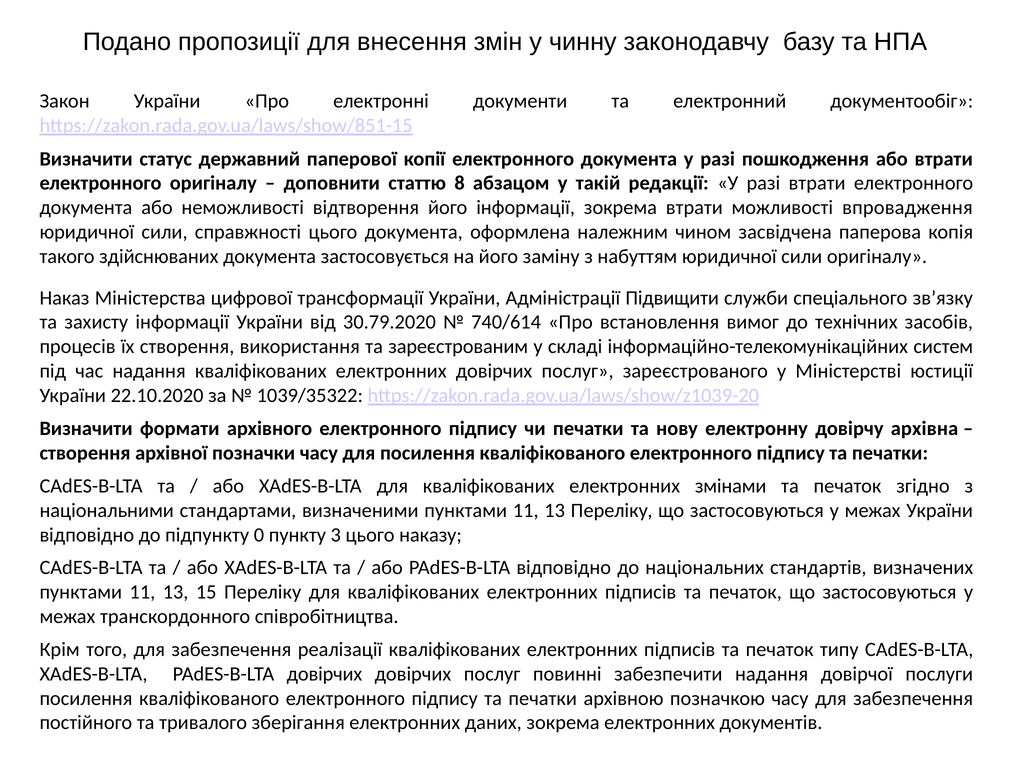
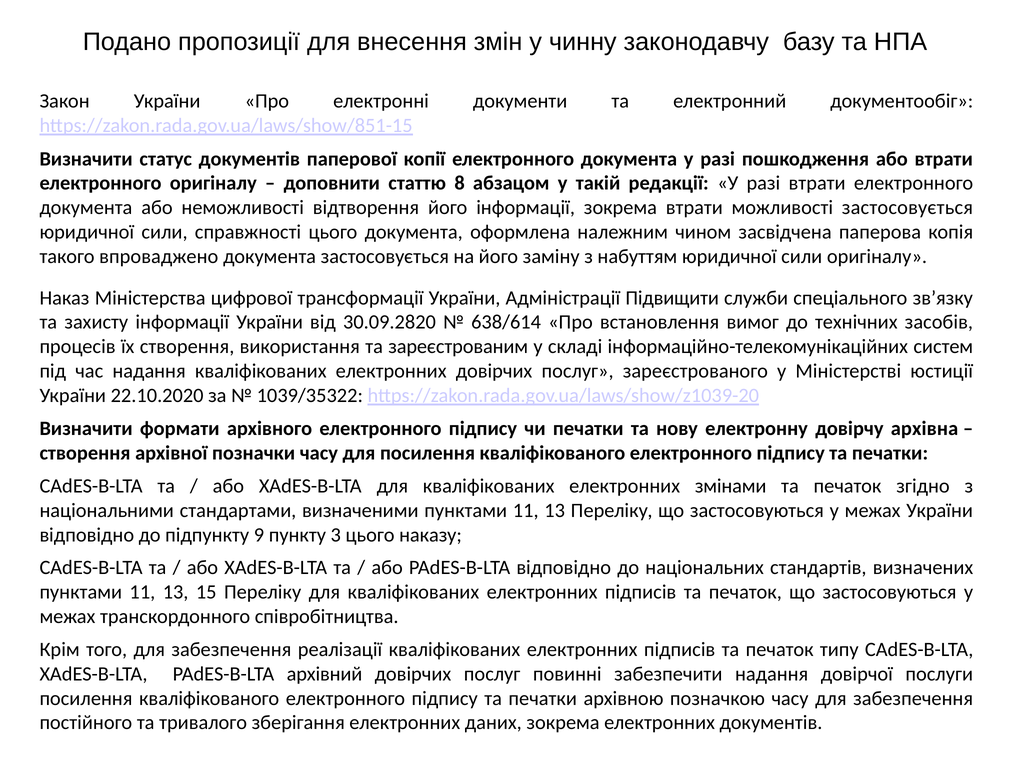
статус державний: державний -> документів (249, 159)
можливості впровадження: впровадження -> застосовується (907, 208)
здійснюваних: здійснюваних -> впроваджено (159, 257)
30.79.2020: 30.79.2020 -> 30.09.2820 (389, 322)
740/614: 740/614 -> 638/614 (506, 322)
0: 0 -> 9 (259, 535)
PAdES-B-LTA довірчих: довірчих -> архівний (324, 674)
